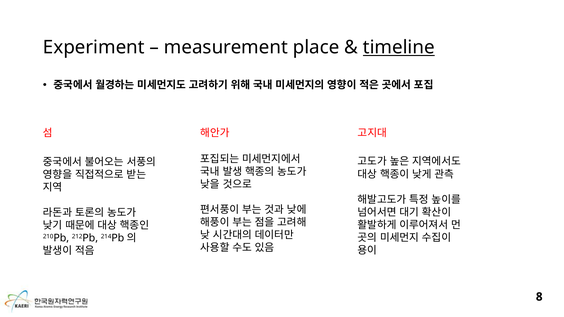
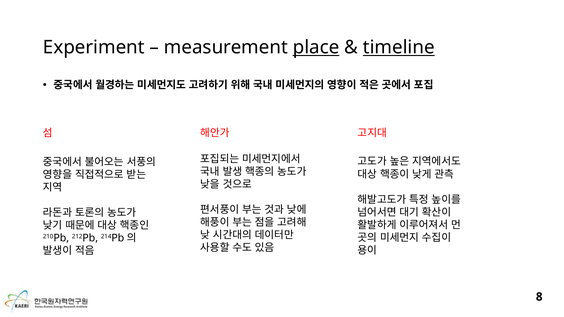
place underline: none -> present (316, 47)
